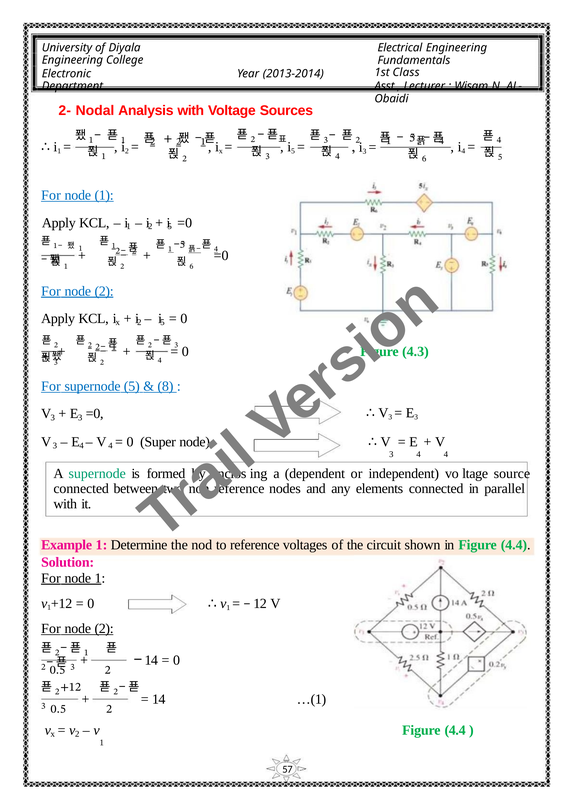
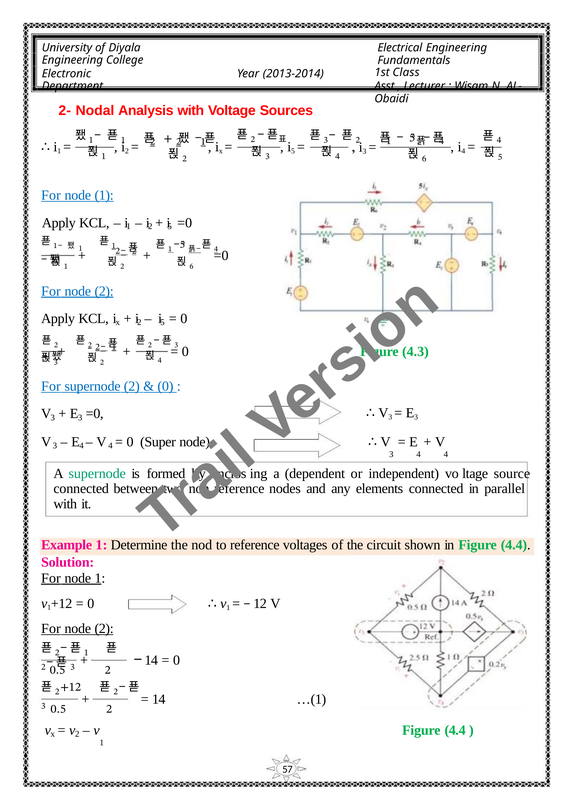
supernode 5: 5 -> 2 (132, 386)
8: 8 -> 0 (165, 386)
